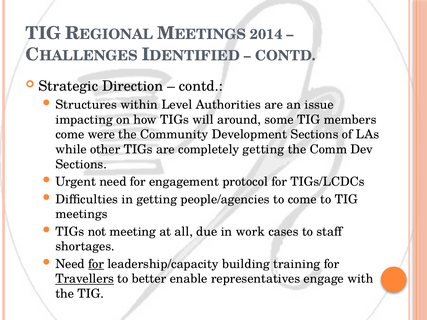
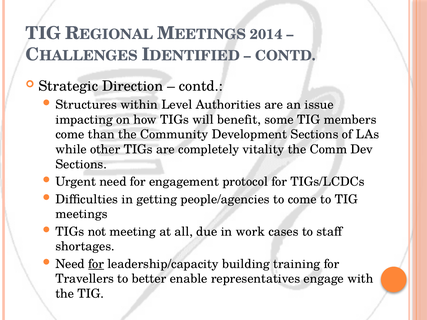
around: around -> benefit (239, 120)
were: were -> than (101, 135)
completely getting: getting -> vitality (263, 150)
Travellers underline: present -> none (85, 279)
